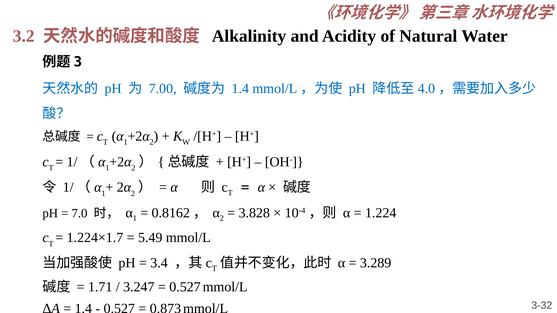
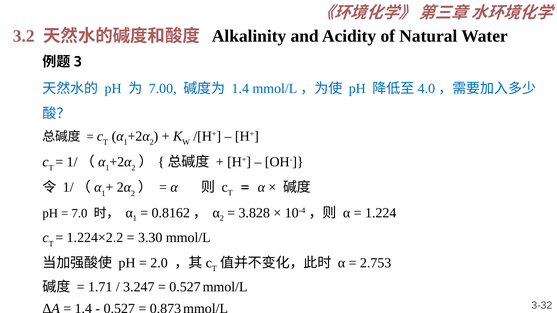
1.224×1.7: 1.224×1.7 -> 1.224×2.2 (95, 238)
5.49: 5.49 -> 3.30 (150, 238)
3.4: 3.4 -> 2.0 (159, 263)
3.289: 3.289 -> 2.753 (376, 263)
